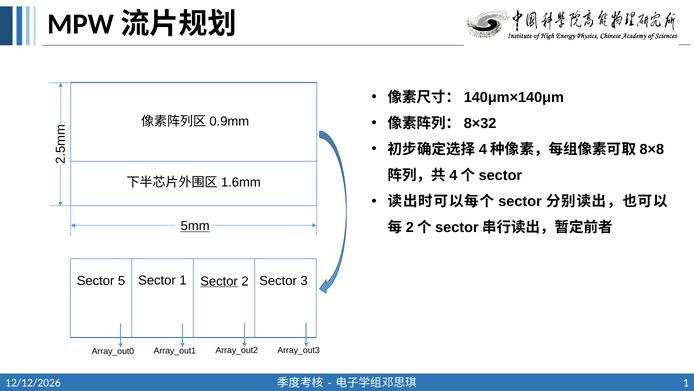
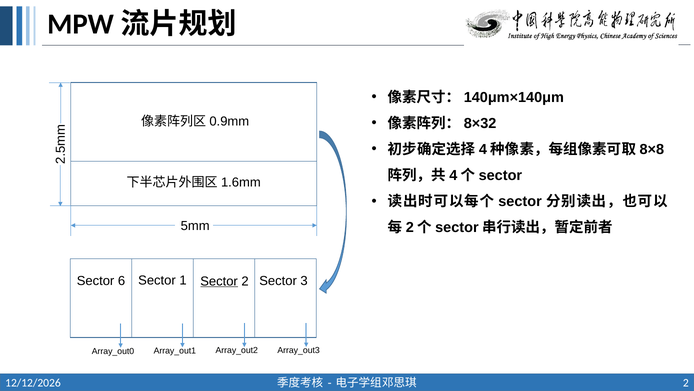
5mm underline: present -> none (195, 226)
Sector 5: 5 -> 6 (122, 280)
1: 1 -> 2 (686, 382)
